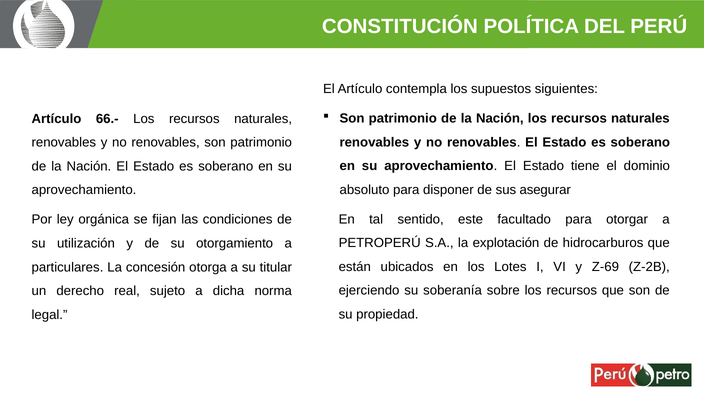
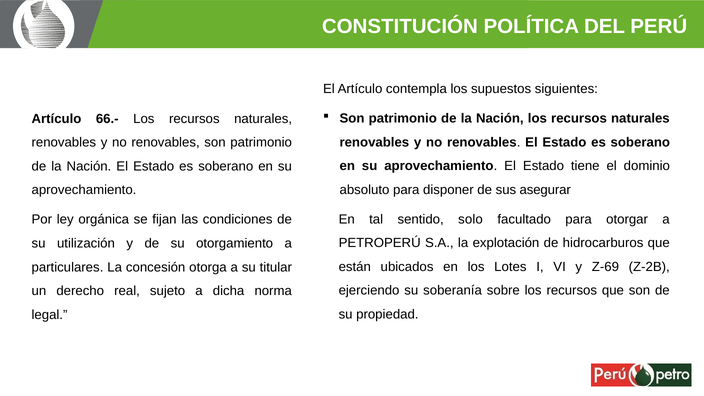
este: este -> solo (471, 219)
